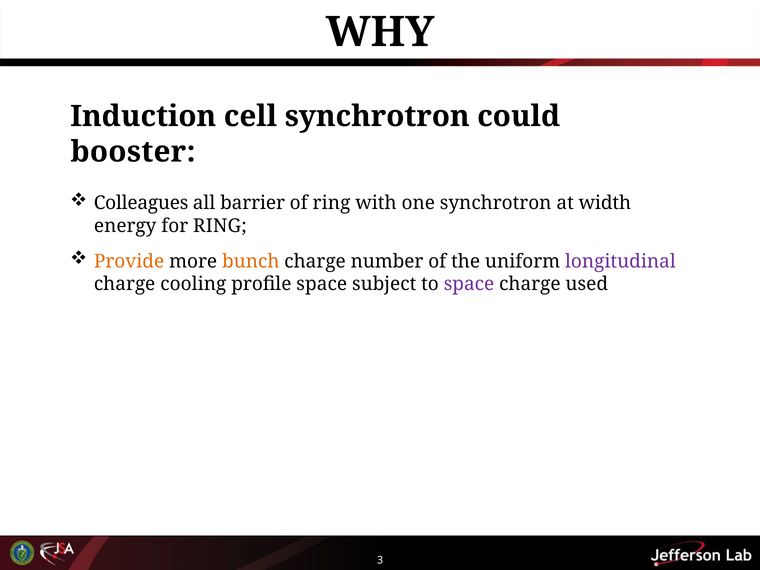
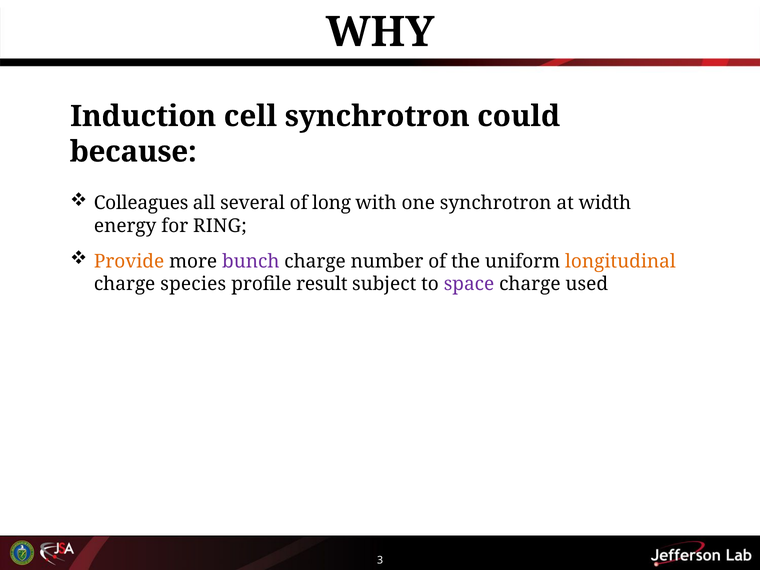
booster: booster -> because (133, 152)
barrier: barrier -> several (253, 203)
of ring: ring -> long (332, 203)
bunch colour: orange -> purple (251, 261)
longitudinal colour: purple -> orange (620, 261)
cooling: cooling -> species (193, 284)
profile space: space -> result (322, 284)
